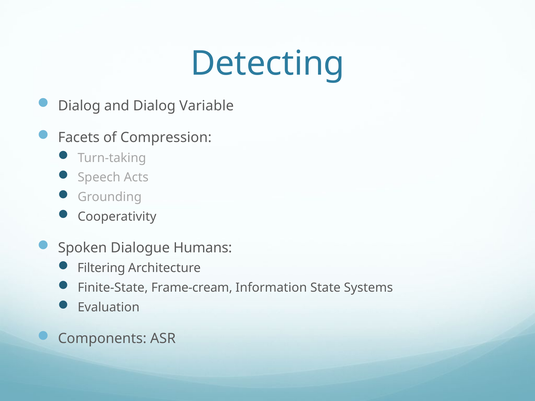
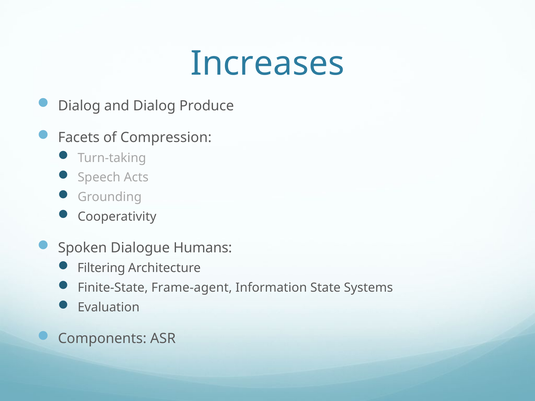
Detecting: Detecting -> Increases (267, 64)
Variable: Variable -> Produce (207, 106)
Frame-cream: Frame-cream -> Frame-agent (192, 288)
